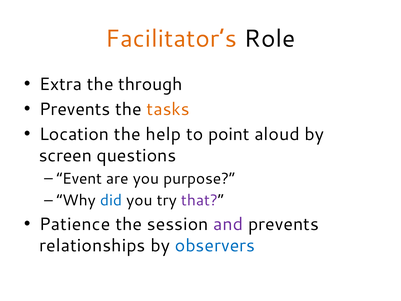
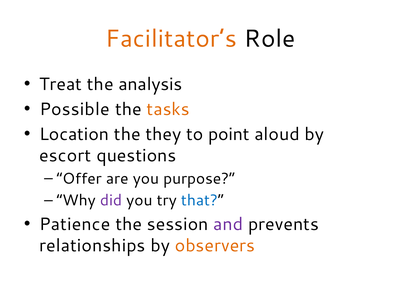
Extra: Extra -> Treat (61, 84)
through: through -> analysis (150, 84)
Prevents: Prevents -> Possible (75, 109)
help: help -> they (163, 134)
screen: screen -> escort (65, 155)
Event: Event -> Offer (82, 178)
did colour: blue -> purple (111, 200)
that colour: purple -> blue (199, 200)
observers colour: blue -> orange (215, 245)
